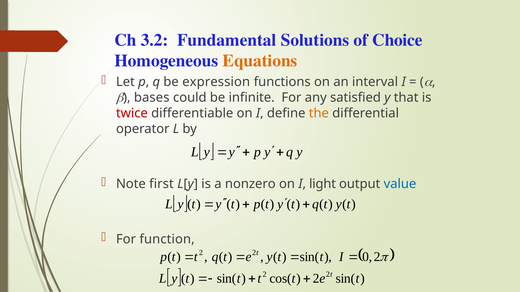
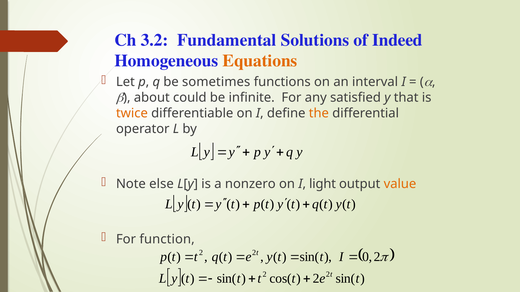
Choice: Choice -> Indeed (397, 40)
expression: expression -> sometimes (216, 82)
bases: bases -> about (152, 98)
twice colour: red -> orange (132, 113)
first: first -> else (161, 184)
value colour: blue -> orange (400, 184)
